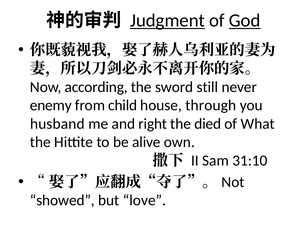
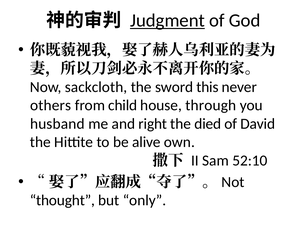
God underline: present -> none (245, 20)
according: according -> sackcloth (96, 87)
still: still -> this (207, 87)
enemy: enemy -> others (51, 105)
What: What -> David (258, 124)
31:10: 31:10 -> 52:10 (250, 161)
showed: showed -> thought (62, 201)
love: love -> only (144, 201)
